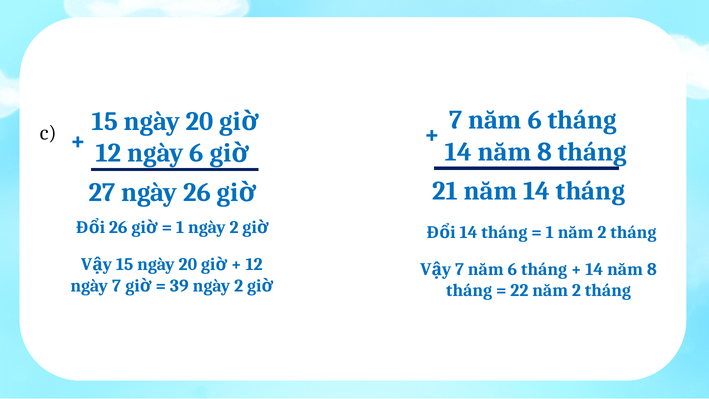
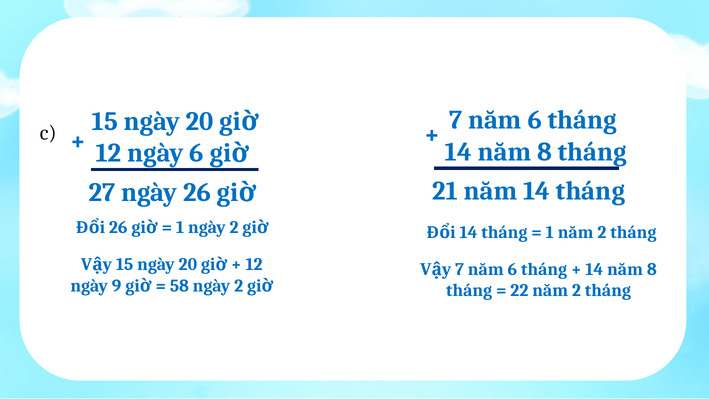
ngày 7: 7 -> 9 (117, 286)
39: 39 -> 58 (179, 286)
